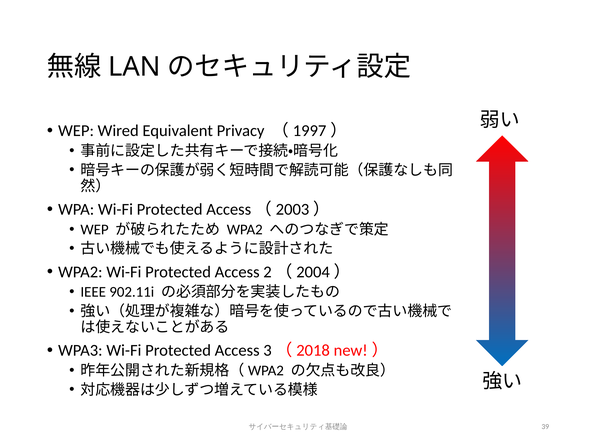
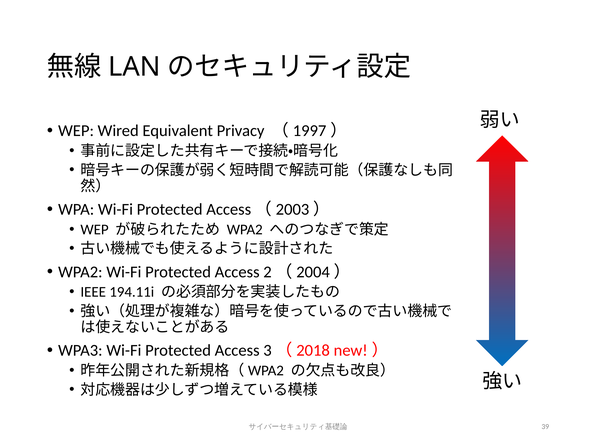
902.11i: 902.11i -> 194.11i (132, 292)
